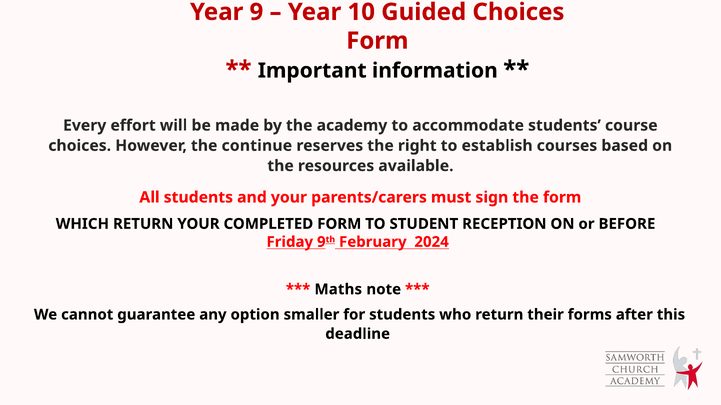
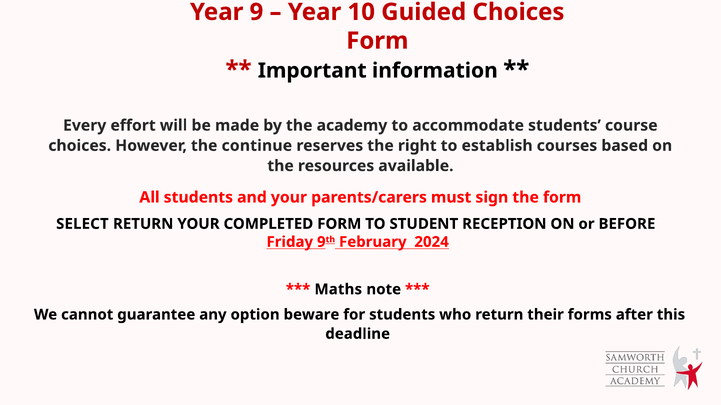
WHICH: WHICH -> SELECT (82, 224)
smaller: smaller -> beware (311, 315)
